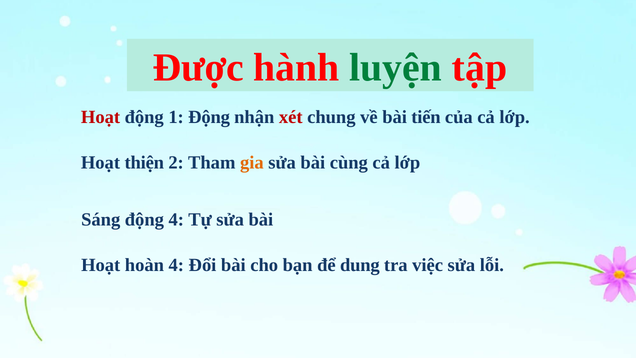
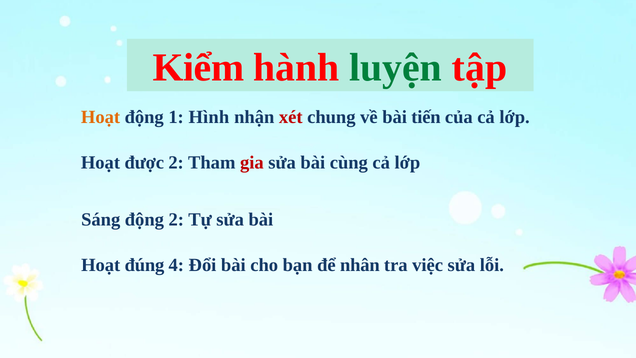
Được: Được -> Kiểm (198, 68)
Hoạt colour: red -> orange (101, 117)
1 Động: Động -> Hình (209, 117)
thiện: thiện -> được (144, 163)
gia colour: orange -> red (252, 163)
động 4: 4 -> 2 (176, 219)
hoàn: hoàn -> đúng (144, 265)
dung: dung -> nhân (360, 265)
